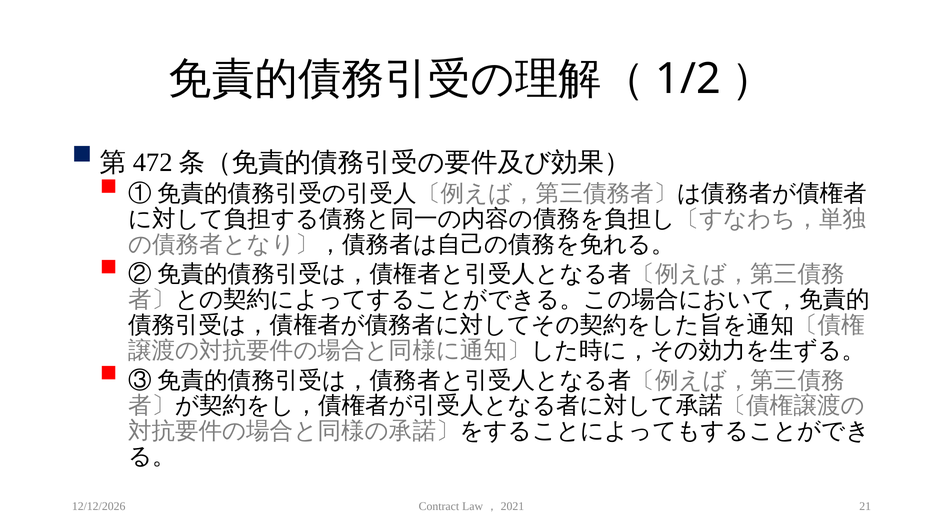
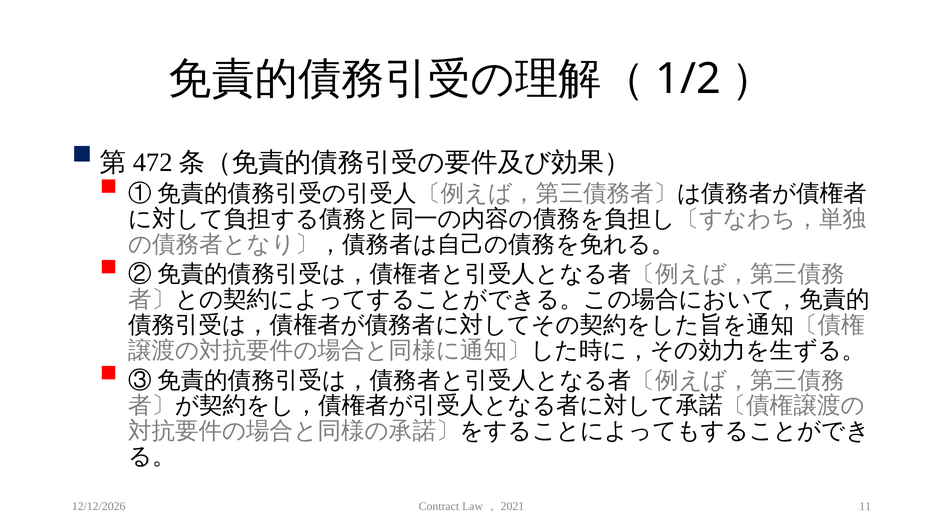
21: 21 -> 11 (865, 507)
